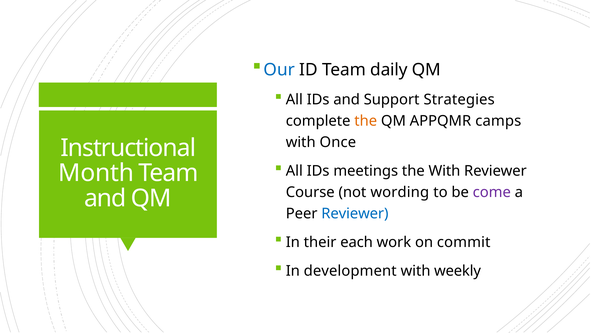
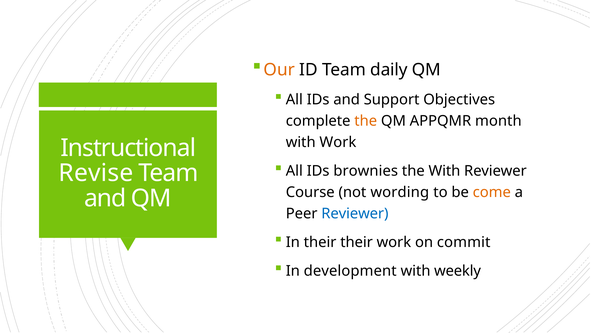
Our colour: blue -> orange (279, 70)
Strategies: Strategies -> Objectives (459, 99)
camps: camps -> month (498, 121)
with Once: Once -> Work (338, 142)
meetings: meetings -> brownies (366, 171)
Month: Month -> Revise (96, 173)
come colour: purple -> orange (492, 192)
their each: each -> their (357, 242)
